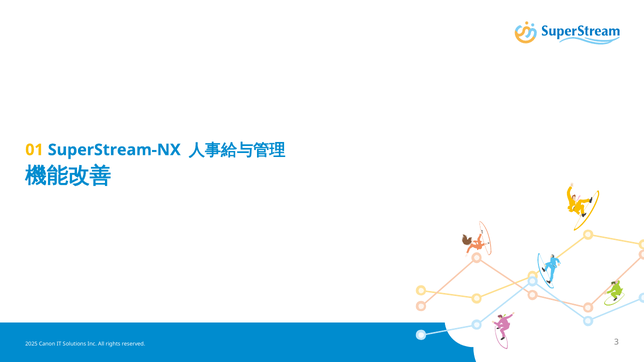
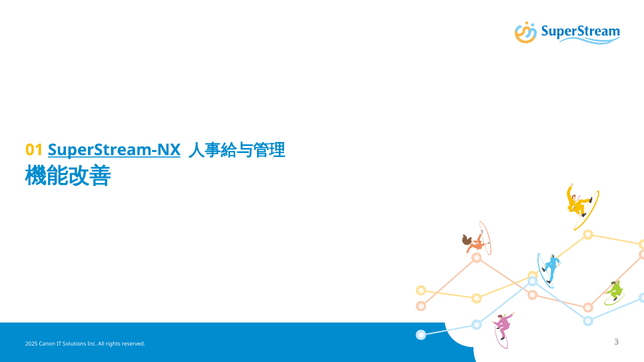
SuperStream-NX underline: none -> present (114, 150)
